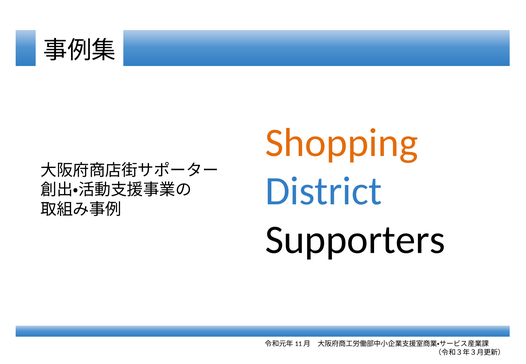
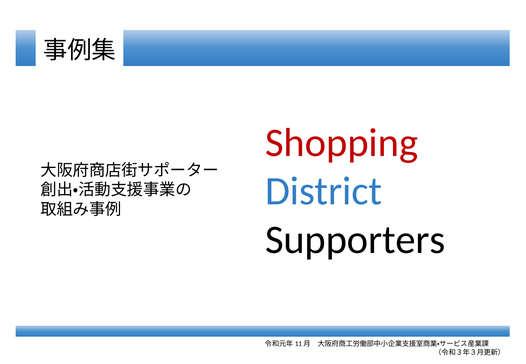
Shopping colour: orange -> red (342, 143)
